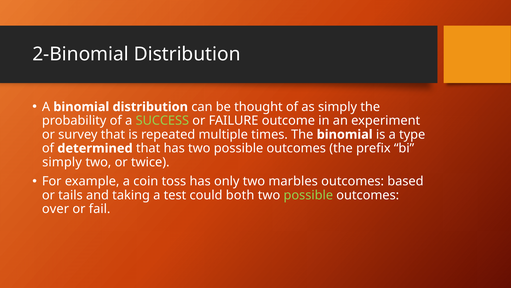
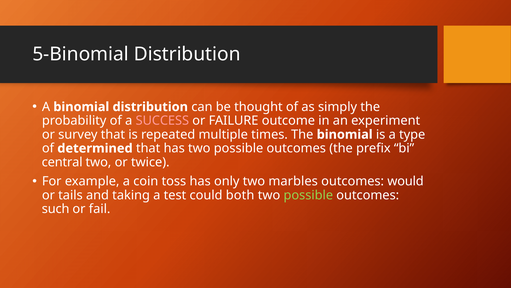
2-Binomial: 2-Binomial -> 5-Binomial (81, 54)
SUCCESS colour: light green -> pink (162, 120)
simply: simply -> central (62, 162)
based: based -> would (406, 181)
over: over -> such (56, 209)
